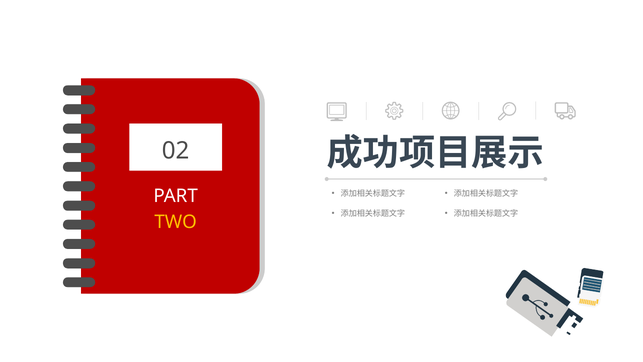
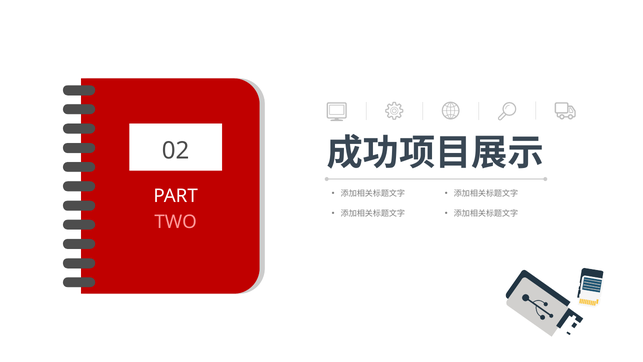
TWO colour: yellow -> pink (176, 222)
